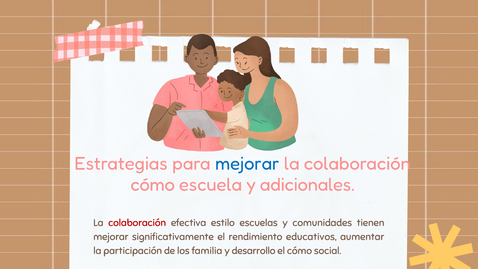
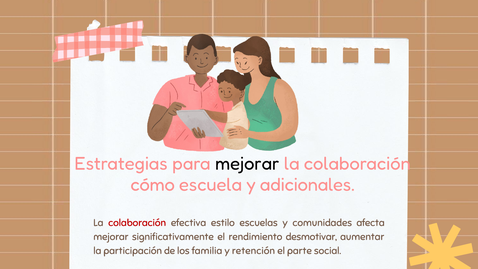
mejorar colour: blue -> black (247, 163)
tienen: tienen -> afecta (371, 223)
educativos: educativos -> desmotivar (311, 237)
desarrollo: desarrollo -> retención (254, 251)
el cómo: cómo -> parte (299, 251)
